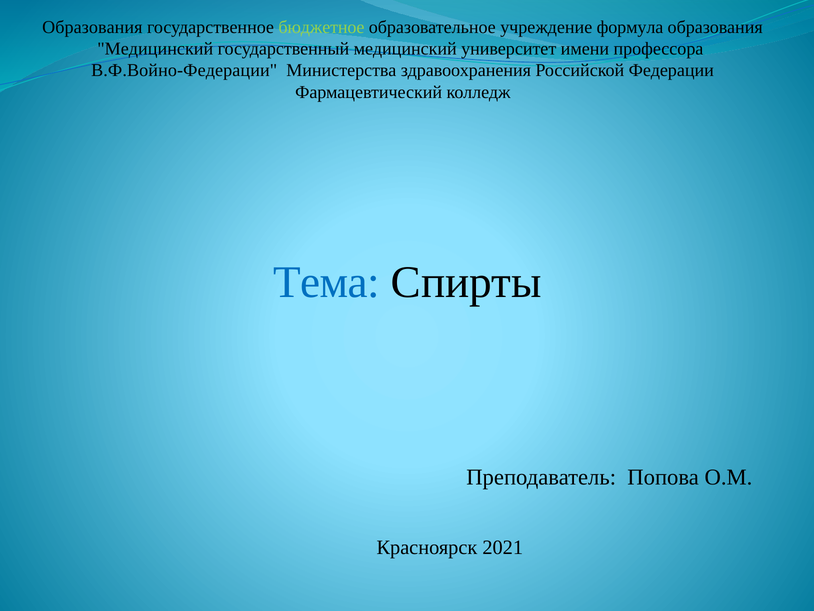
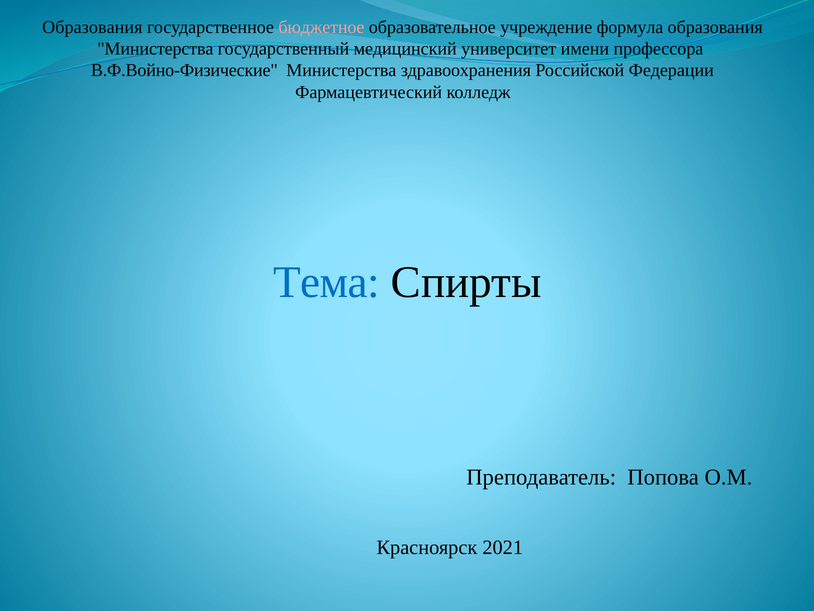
бюджетное colour: light green -> pink (321, 27)
Медицинский: Медицинский -> Министерства (155, 49)
В.Ф.Войно-Федерации: В.Ф.Войно-Федерации -> В.Ф.Войно-Физические (184, 70)
